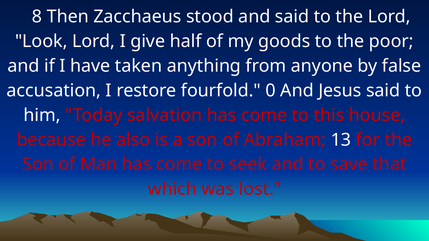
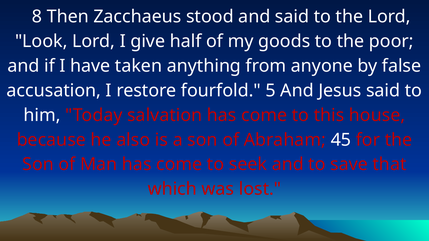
0: 0 -> 5 (271, 91)
13: 13 -> 45 (341, 140)
